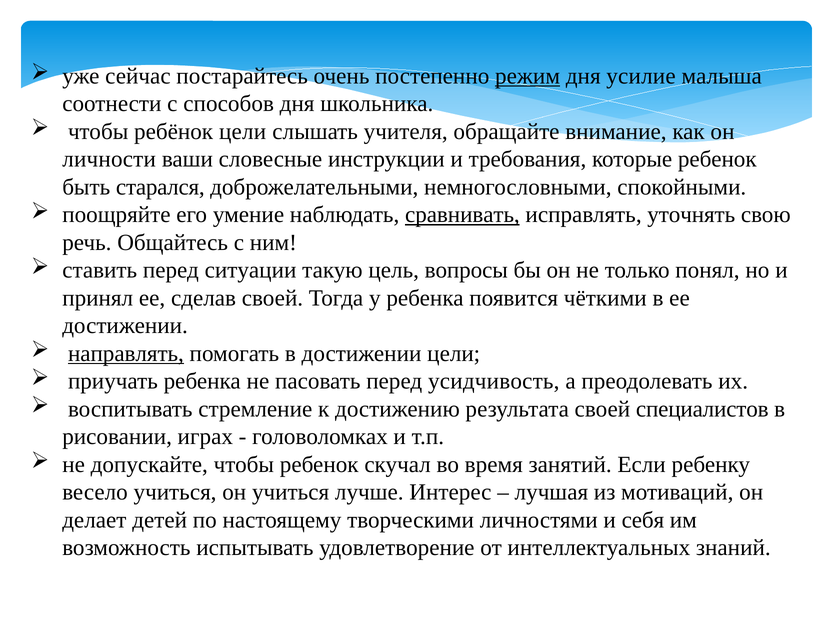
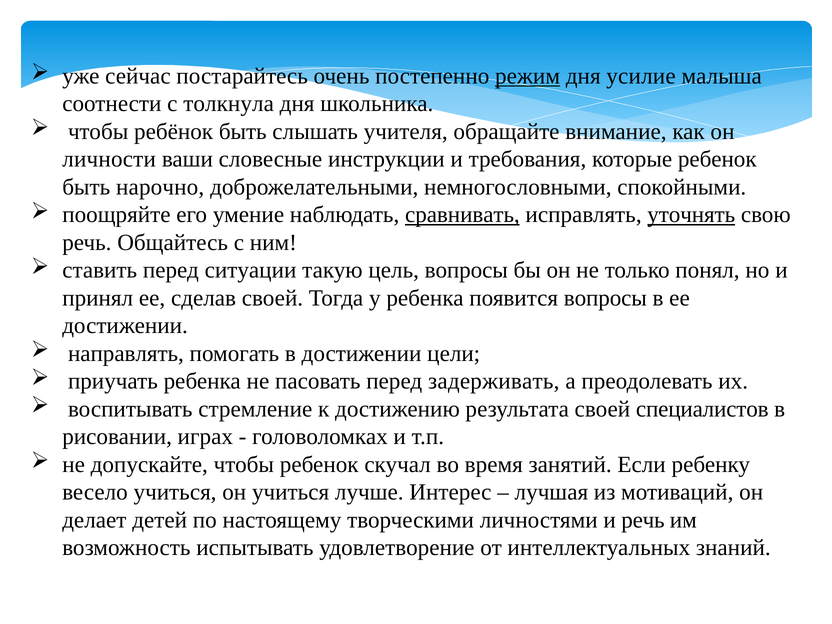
способов: способов -> толкнула (229, 104)
ребёнок цели: цели -> быть (243, 132)
старался: старался -> нарочно (160, 187)
уточнять underline: none -> present (691, 215)
появится чёткими: чёткими -> вопросы (605, 298)
направлять underline: present -> none (126, 354)
усидчивость: усидчивость -> задерживать (494, 381)
и себя: себя -> речь (643, 520)
